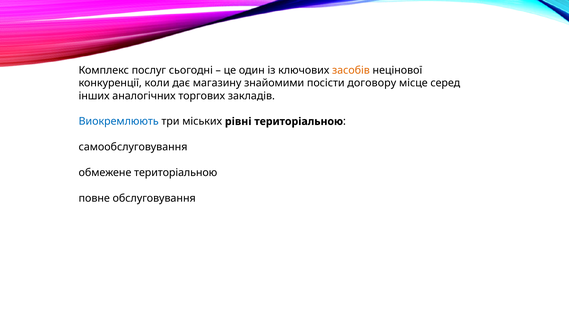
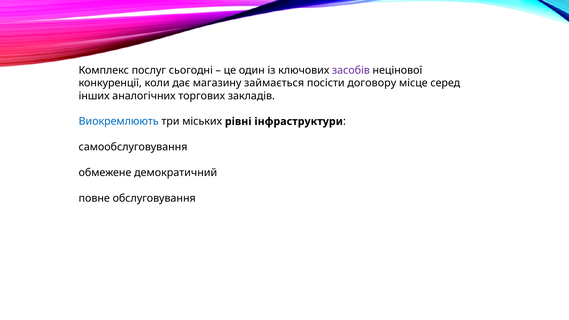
засобів colour: orange -> purple (351, 70)
знайомими: знайомими -> займається (274, 83)
рівні територіальною: територіальною -> інфраструктури (299, 121)
обмежене територіальною: територіальною -> демократичний (176, 173)
